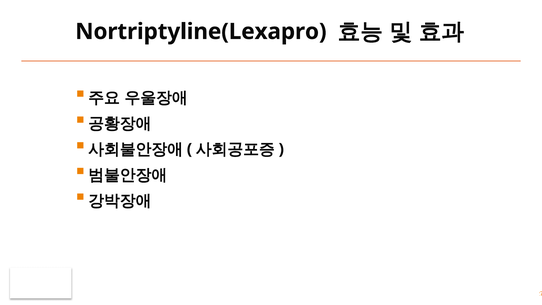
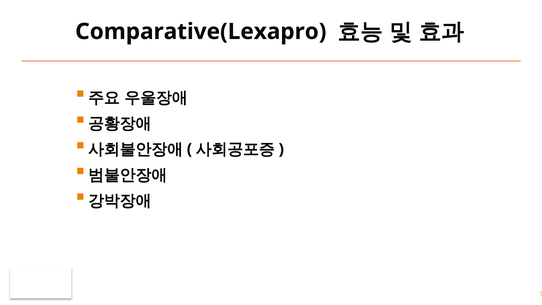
Nortriptyline(Lexapro: Nortriptyline(Lexapro -> Comparative(Lexapro (201, 32)
